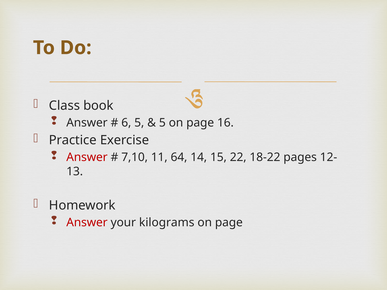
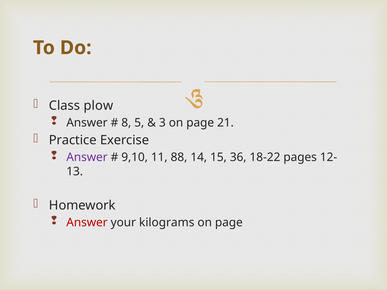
book: book -> plow (98, 106)
6: 6 -> 8 (126, 123)
5: 5 -> 3 (162, 123)
16: 16 -> 21 (225, 123)
Answer colour: red -> purple (87, 157)
7,10: 7,10 -> 9,10 (135, 157)
64: 64 -> 88 (179, 157)
22: 22 -> 36 (238, 157)
